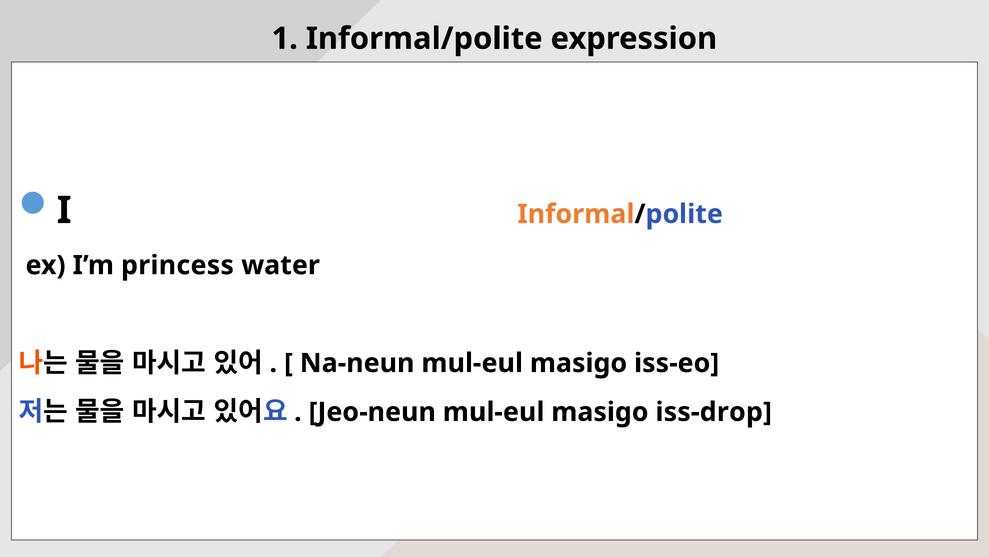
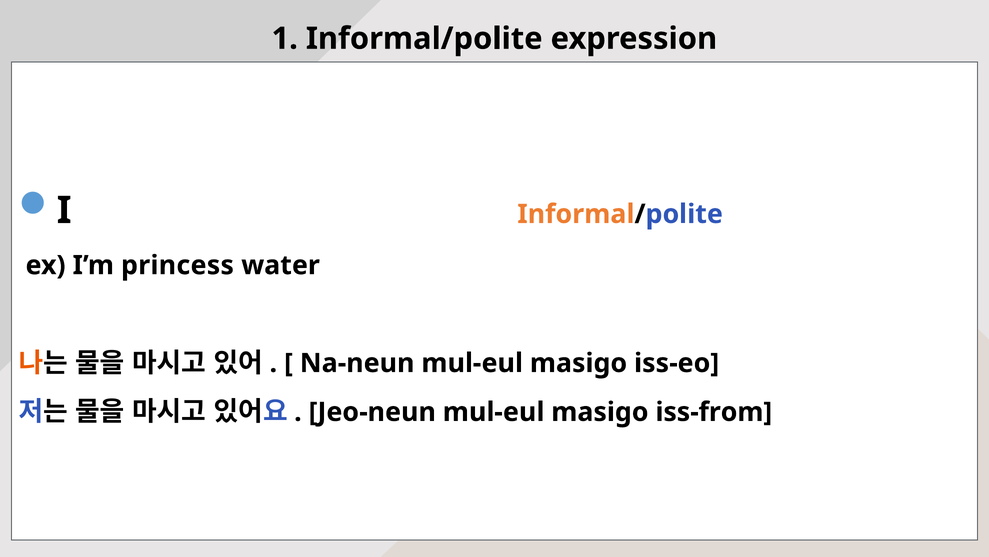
iss-drop: iss-drop -> iss-from (714, 412)
